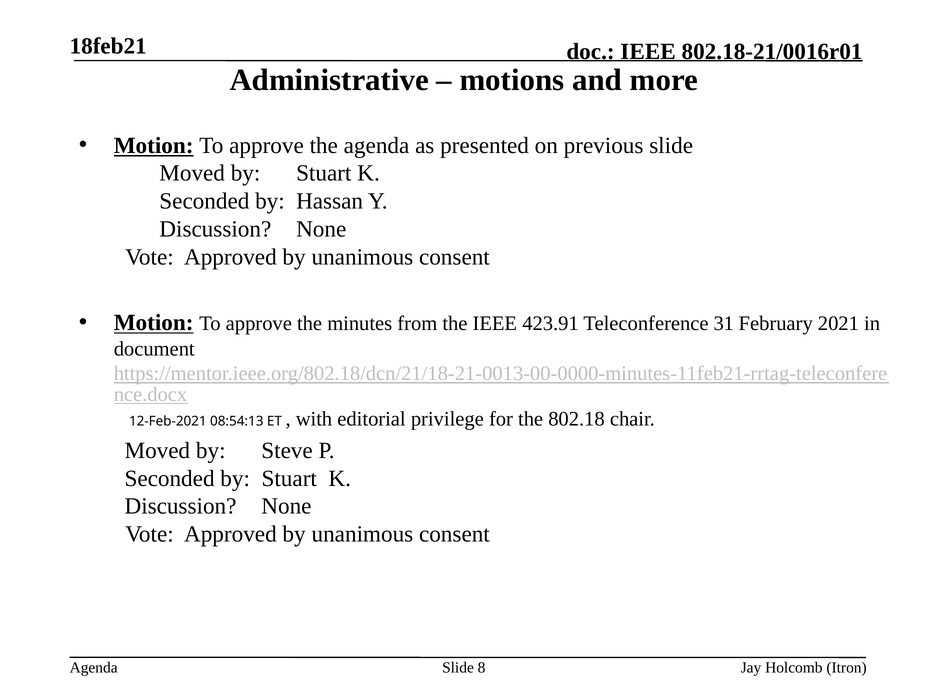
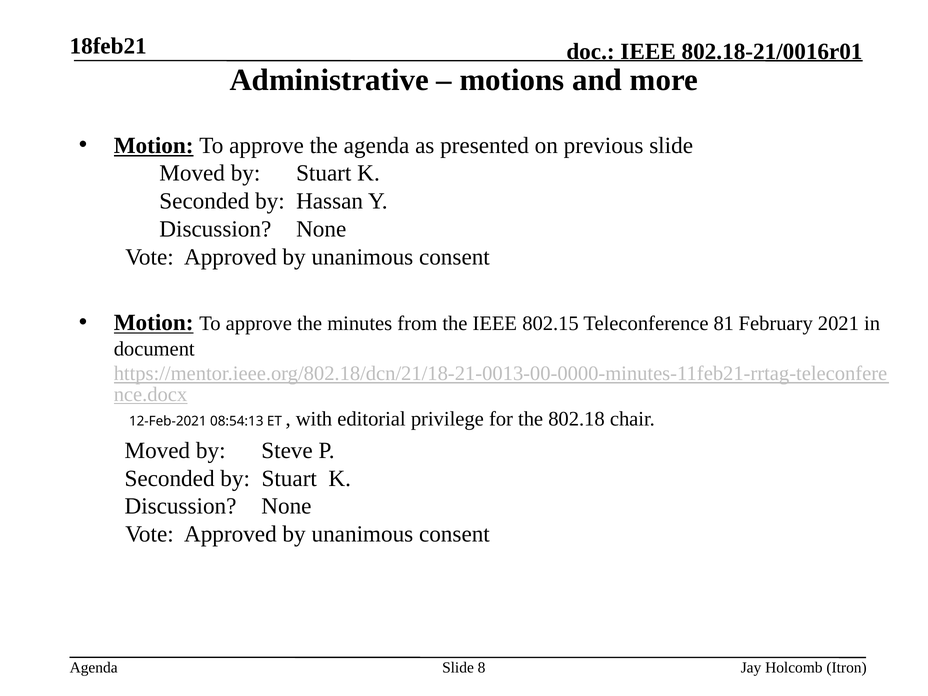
423.91: 423.91 -> 802.15 (550, 324)
31: 31 -> 81 (724, 324)
